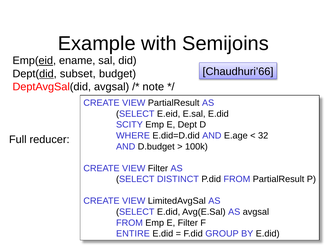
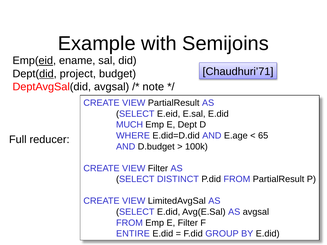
Chaudhuri’66: Chaudhuri’66 -> Chaudhuri’71 (238, 72)
subset: subset -> project (78, 74)
SCITY: SCITY -> MUCH (130, 125)
32: 32 -> 65 (263, 136)
